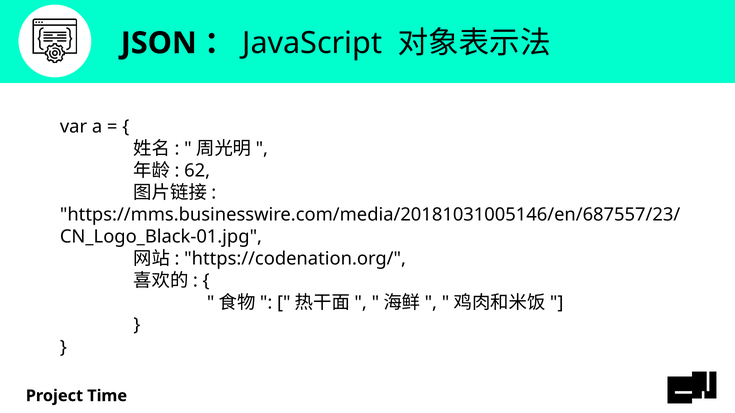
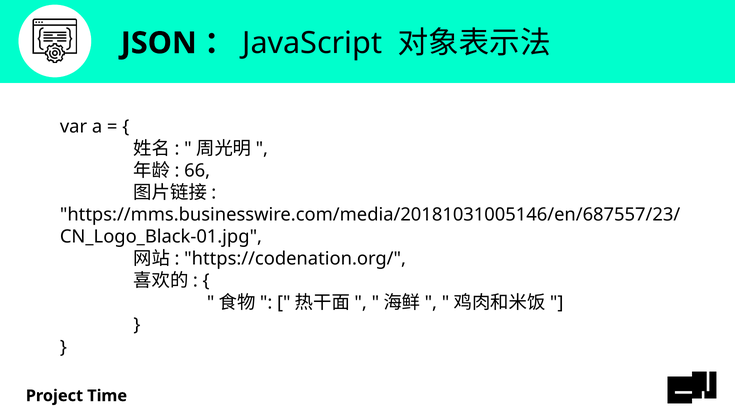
62: 62 -> 66 (197, 171)
